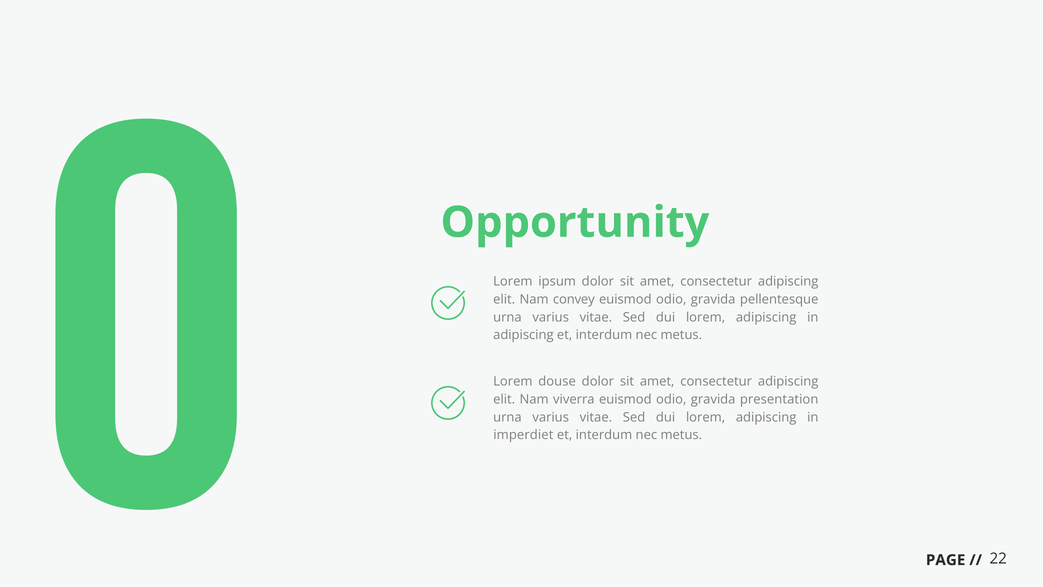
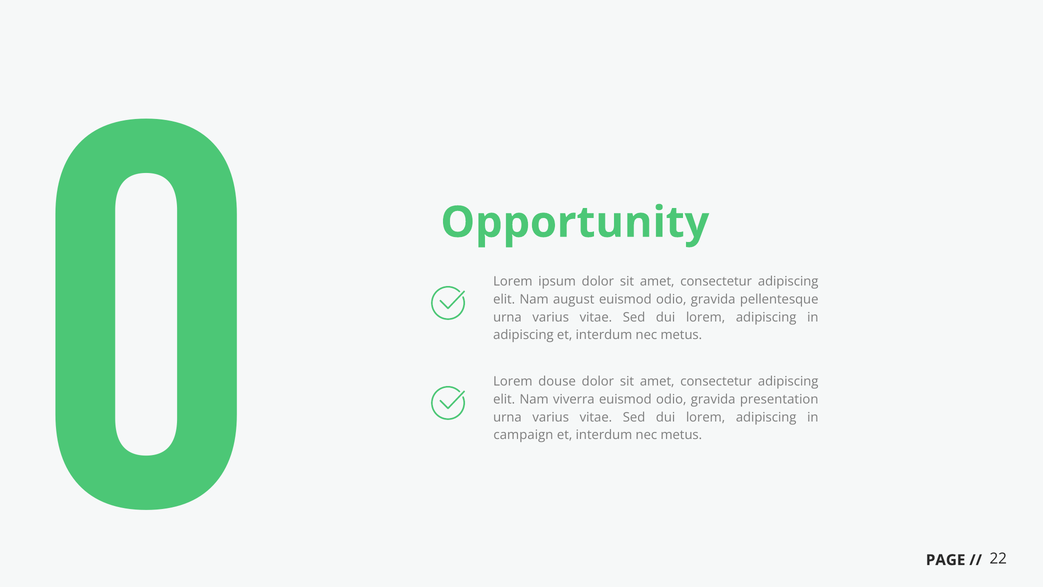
convey: convey -> august (574, 299)
imperdiet: imperdiet -> campaign (523, 435)
